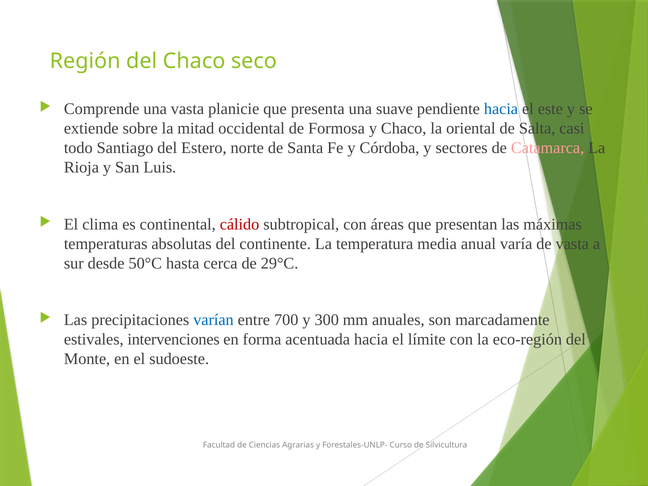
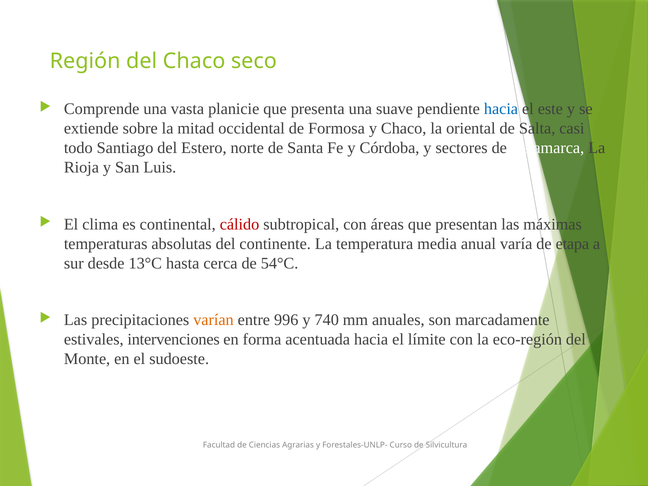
Catamarca colour: pink -> white (548, 148)
de vasta: vasta -> etapa (572, 244)
50°C: 50°C -> 13°C (145, 263)
29°C: 29°C -> 54°C (280, 263)
varían colour: blue -> orange (213, 320)
700: 700 -> 996 (286, 320)
300: 300 -> 740 (327, 320)
